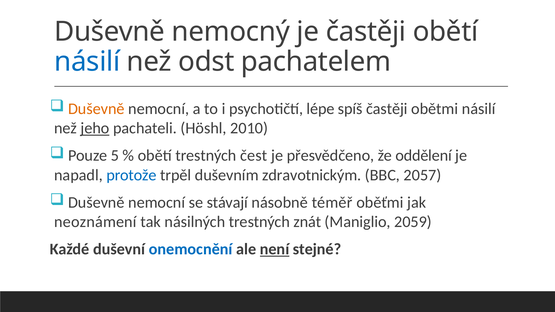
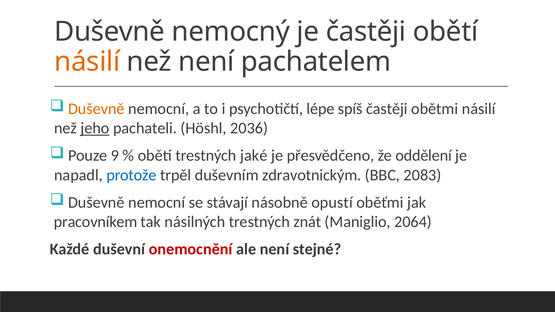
násilí colour: blue -> orange (87, 62)
než odst: odst -> není (206, 62)
2010: 2010 -> 2036 (249, 128)
5: 5 -> 9 (115, 156)
čest: čest -> jaké (254, 156)
2057: 2057 -> 2083 (422, 175)
téměř: téměř -> opustí (332, 203)
neoznámení: neoznámení -> pracovníkem (96, 222)
2059: 2059 -> 2064 (413, 222)
onemocnění colour: blue -> red (191, 249)
není underline: present -> none (275, 249)
